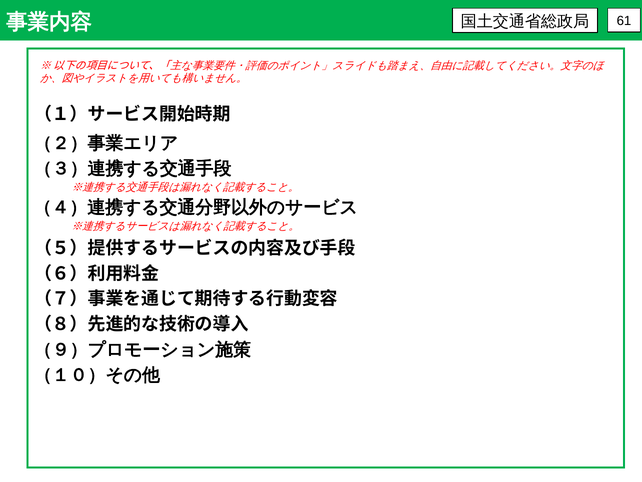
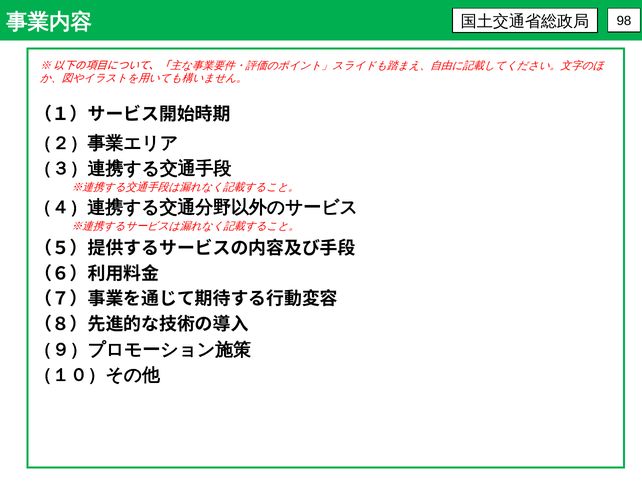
61: 61 -> 98 (624, 21)
